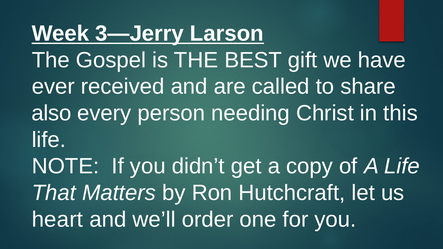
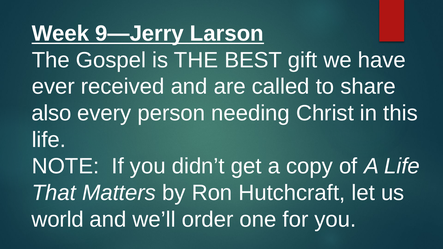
3—Jerry: 3—Jerry -> 9—Jerry (140, 34)
heart: heart -> world (58, 220)
